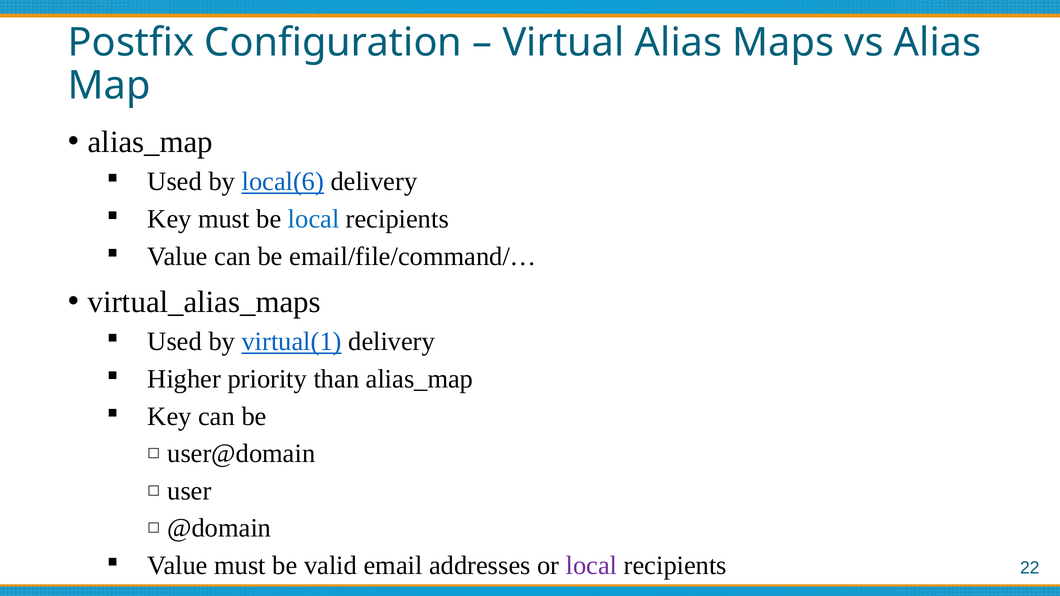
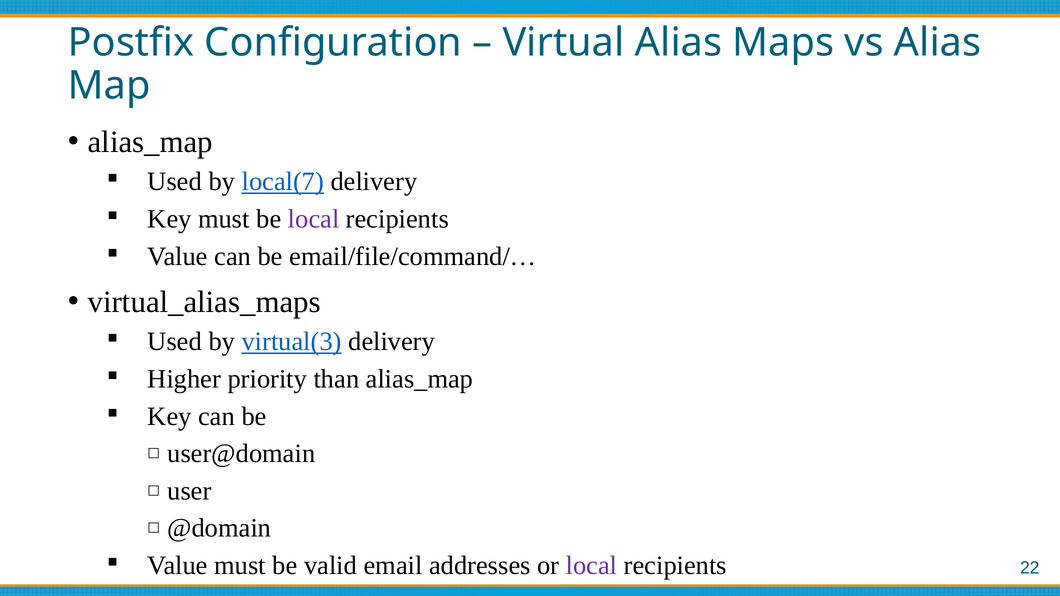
local(6: local(6 -> local(7 (283, 182)
local colour: blue -> purple (314, 219)
virtual(1: virtual(1 -> virtual(3 (292, 342)
